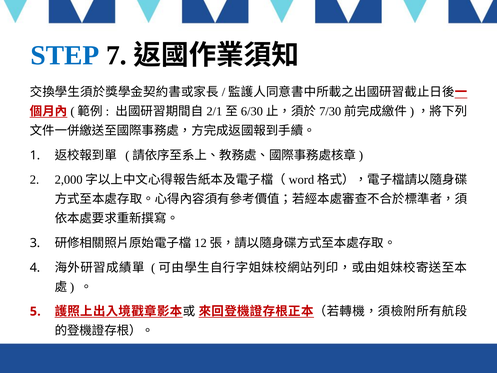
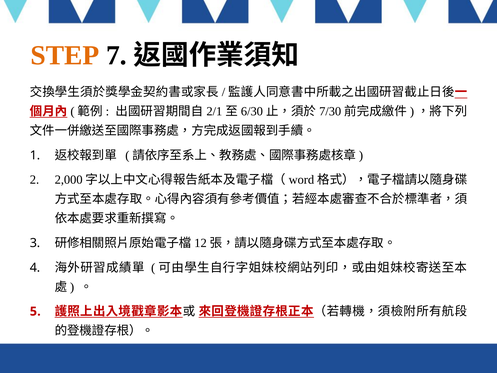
STEP colour: blue -> orange (65, 55)
